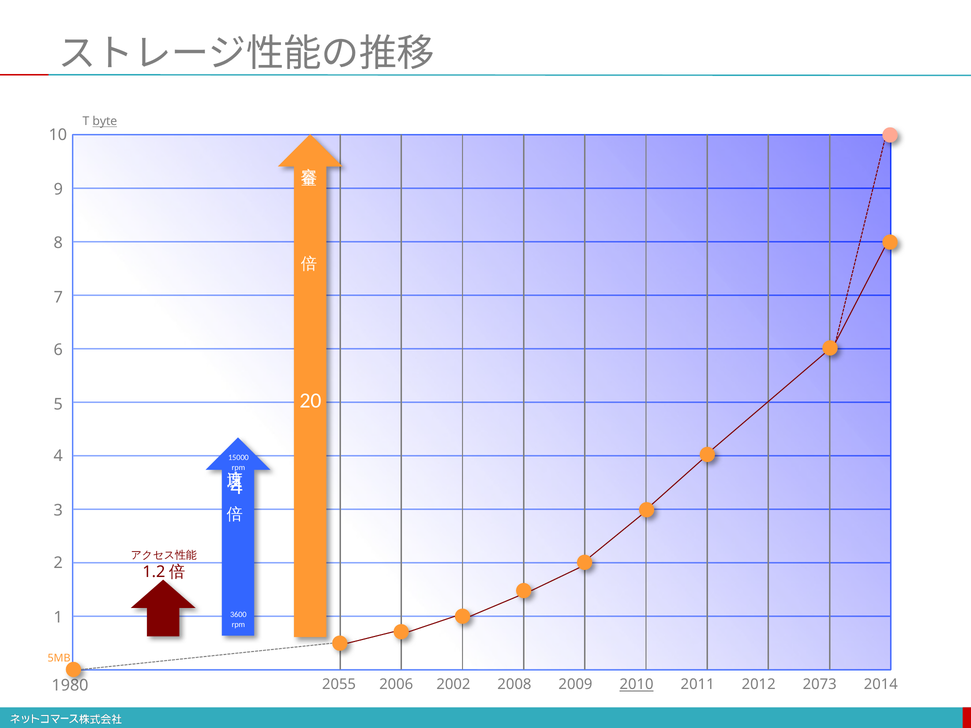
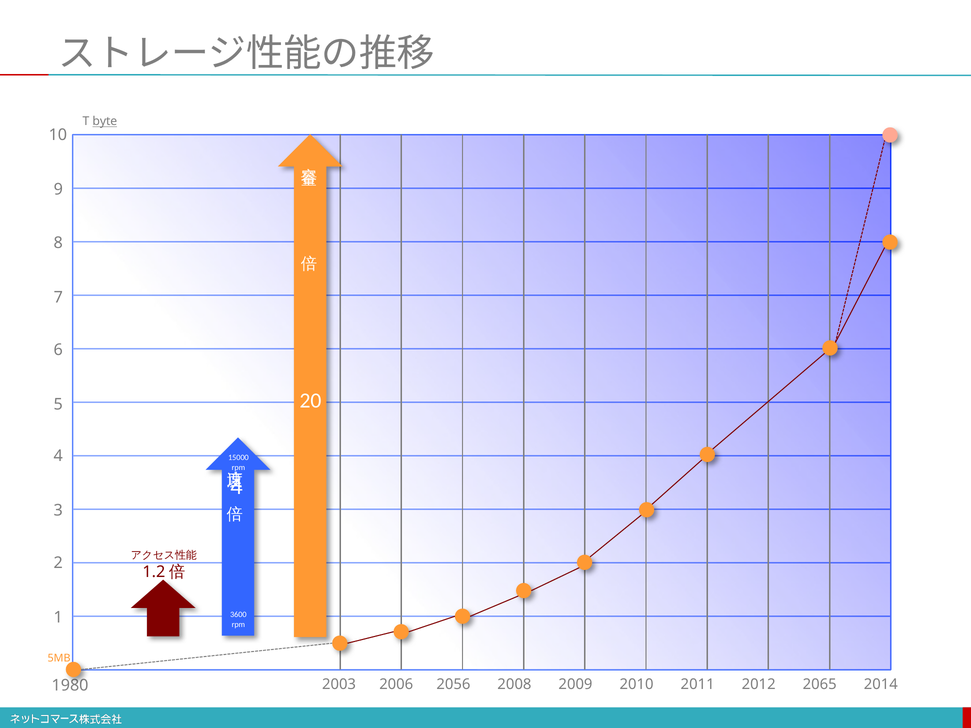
2055: 2055 -> 2003 (339, 685)
2002: 2002 -> 2056 (453, 685)
2010 underline: present -> none (637, 685)
2073: 2073 -> 2065 (820, 685)
